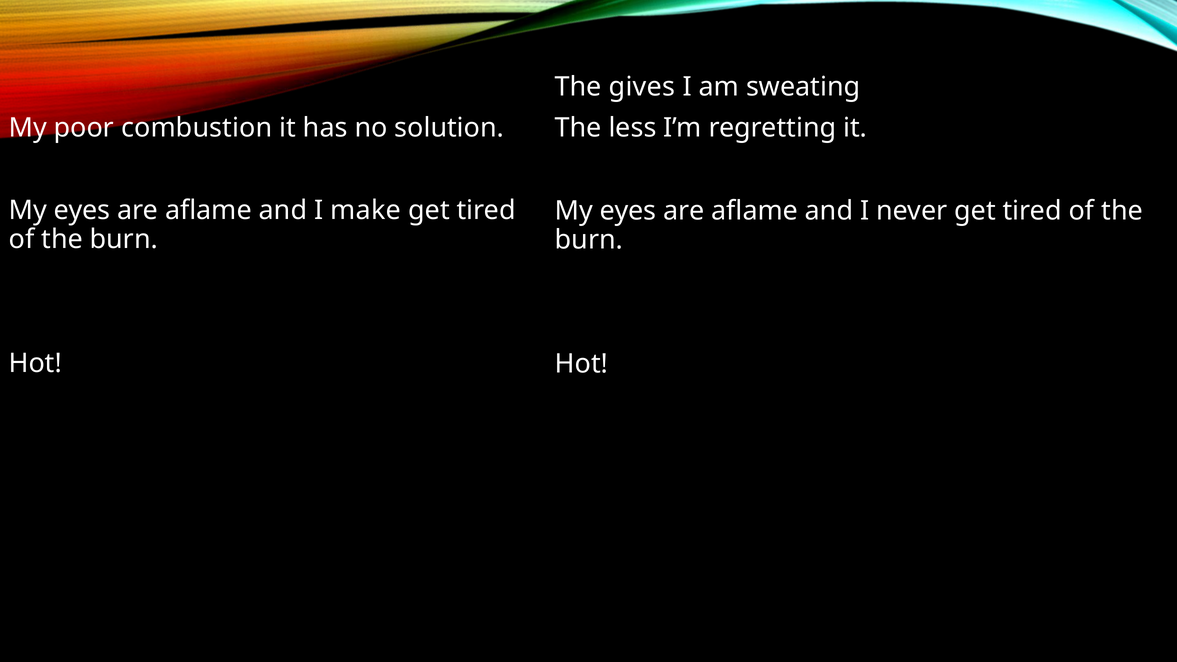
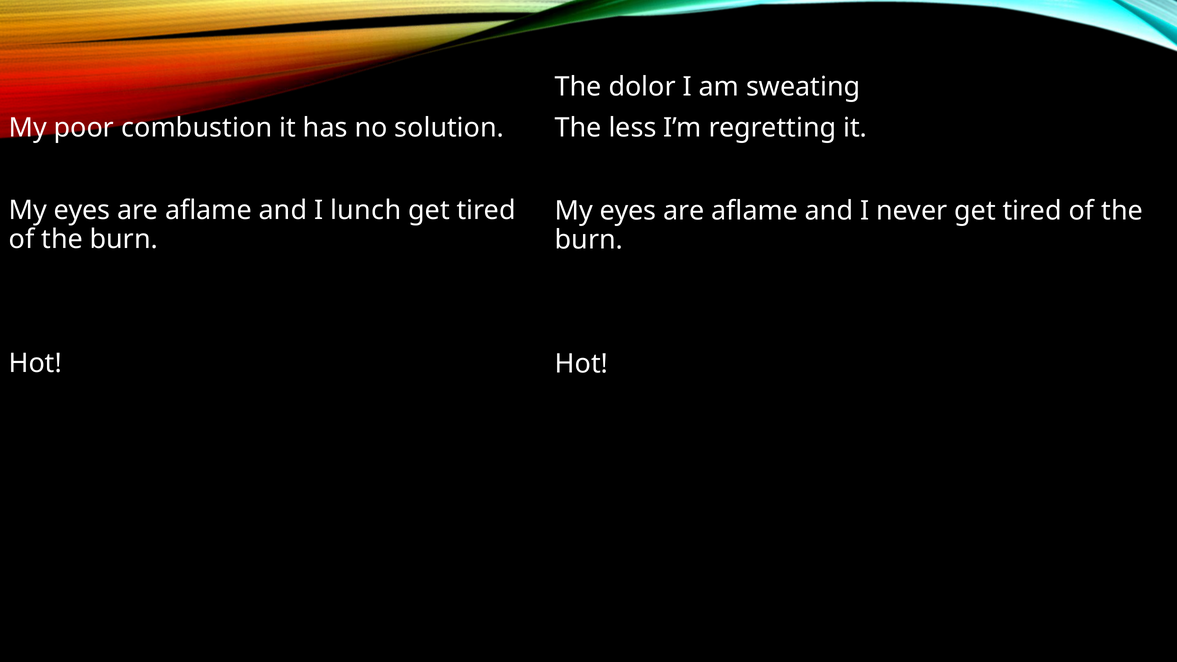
gives: gives -> dolor (642, 87)
make: make -> lunch (366, 210)
